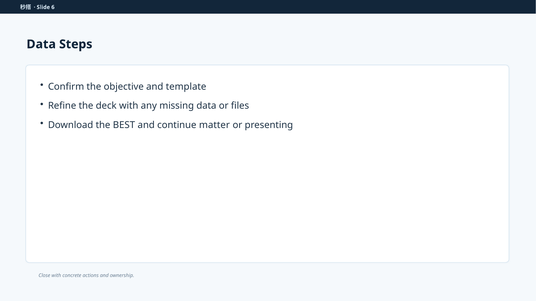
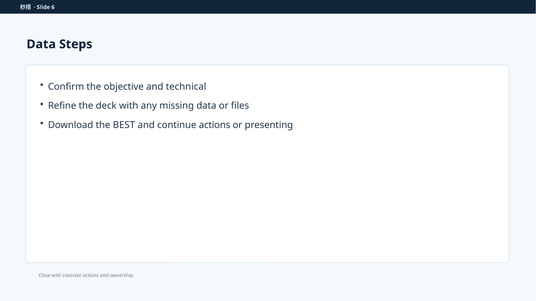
template: template -> technical (186, 87)
continue matter: matter -> actions (215, 125)
